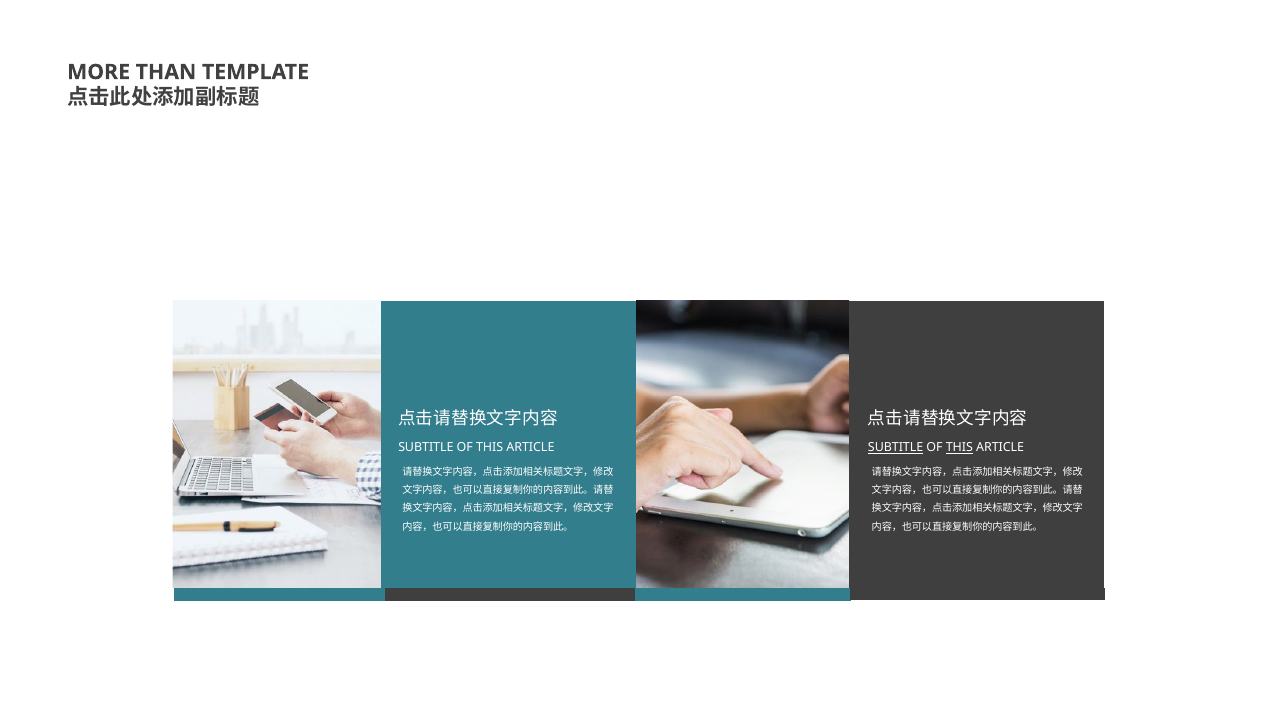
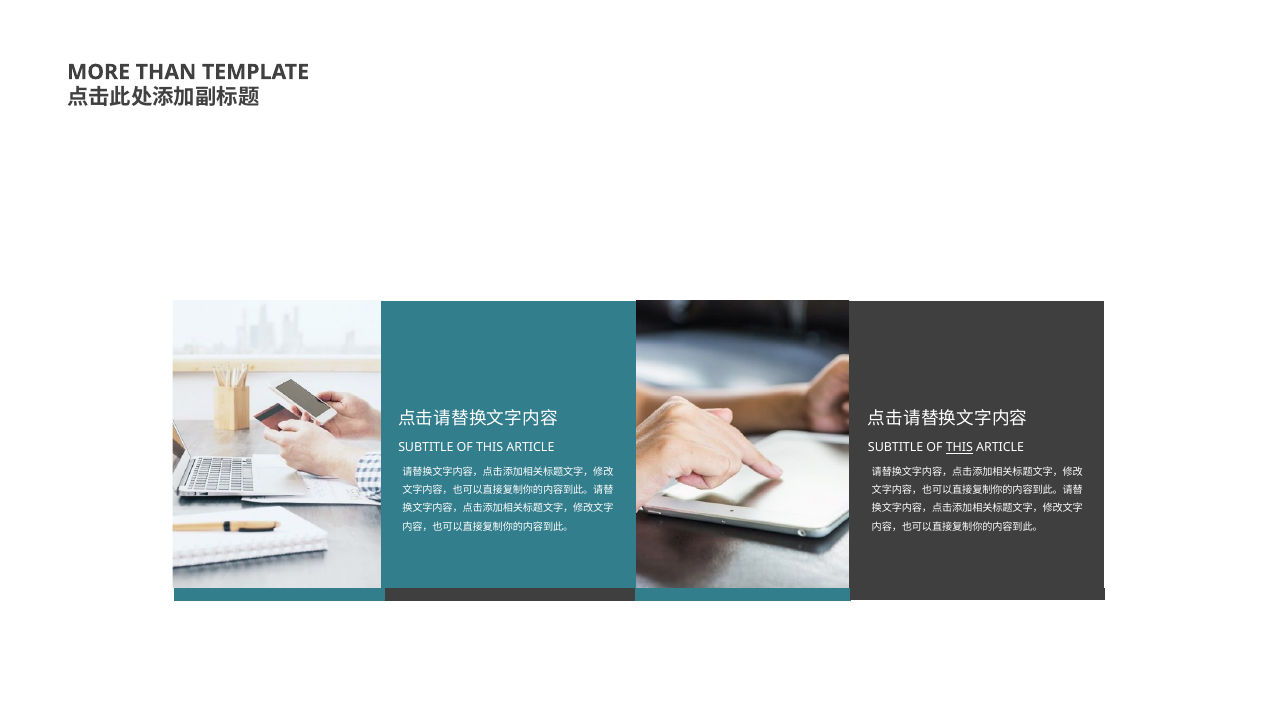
SUBTITLE underline: present -> none (896, 447)
